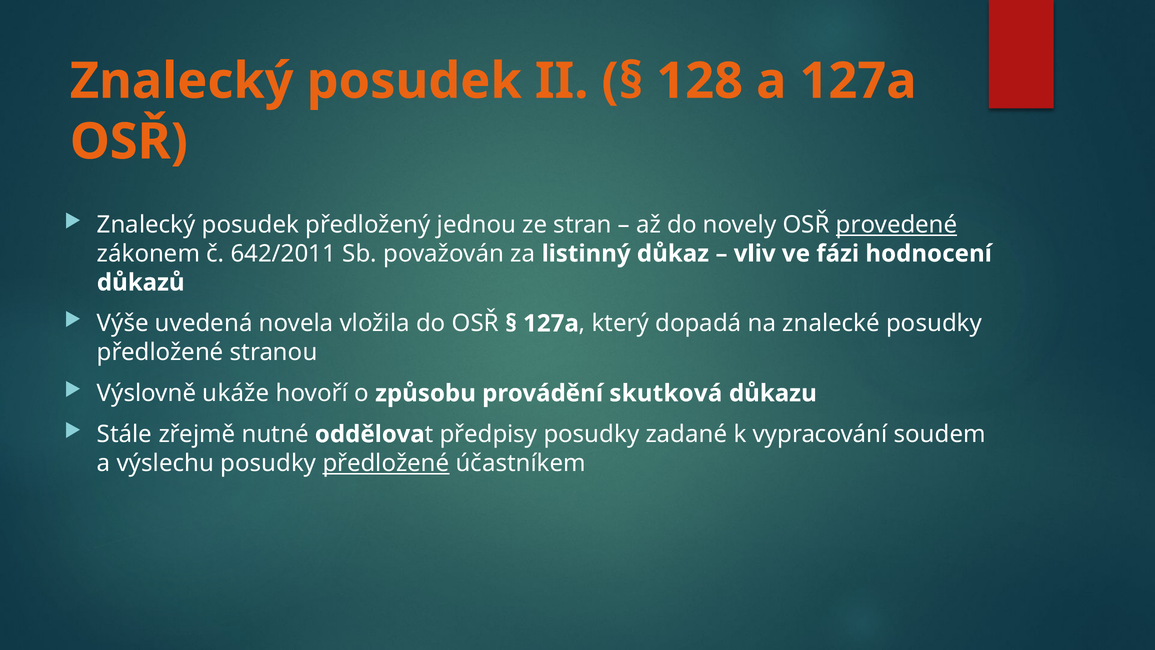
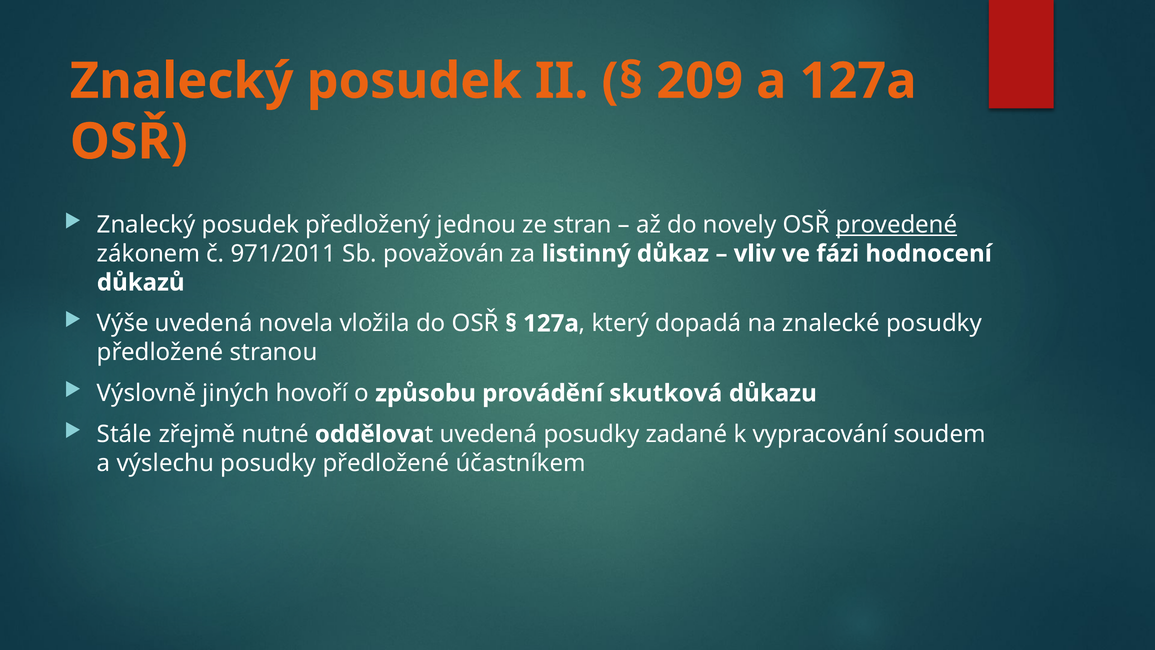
128: 128 -> 209 (700, 81)
642/2011: 642/2011 -> 971/2011 (283, 254)
ukáže: ukáže -> jiných (236, 393)
předpisy: předpisy -> uvedená (488, 434)
předložené underline: present -> none (386, 463)
